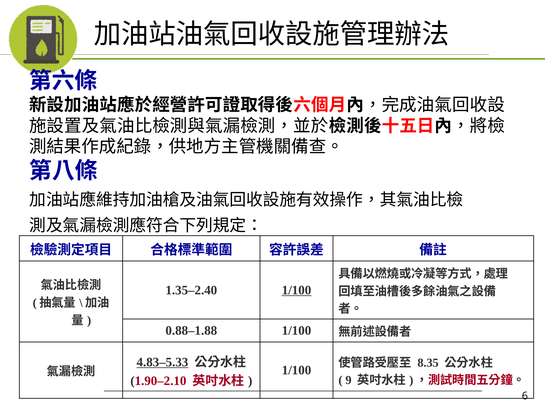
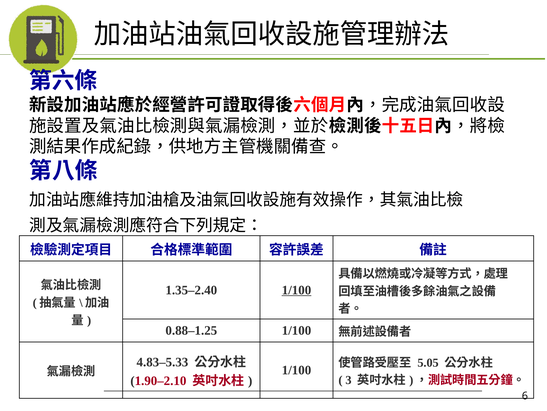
0.88–1.88: 0.88–1.88 -> 0.88–1.25 (191, 330)
4.83–5.33 underline: present -> none (162, 362)
8.35: 8.35 -> 5.05 (428, 362)
9: 9 -> 3 (349, 380)
